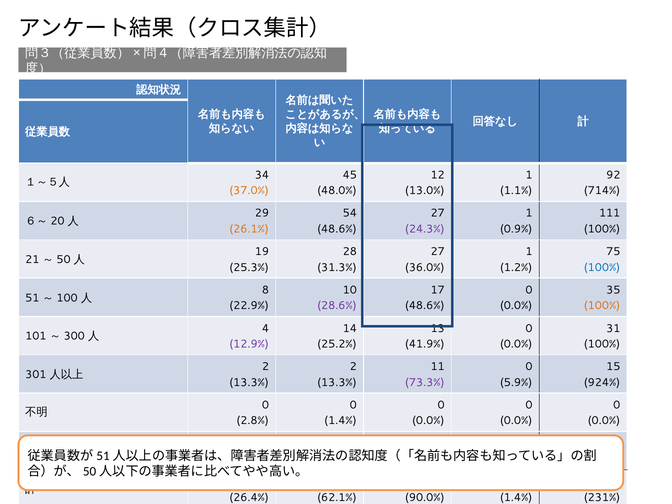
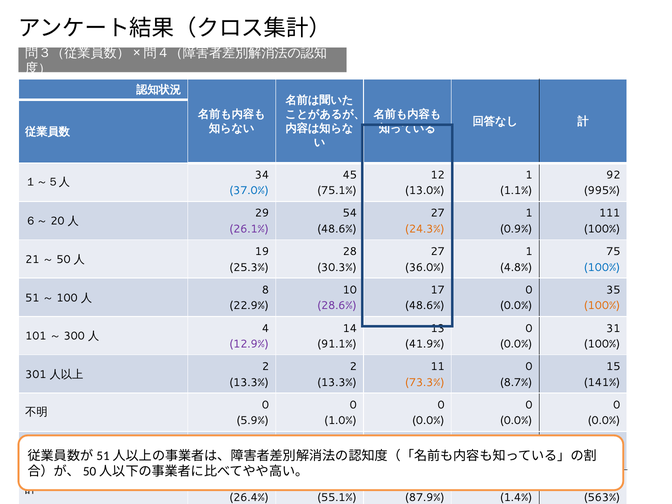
37.0% colour: orange -> blue (249, 191)
48.0%: 48.0% -> 75.1% (337, 191)
714%: 714% -> 995% (602, 191)
26.1% colour: orange -> purple (249, 229)
24.3% colour: purple -> orange (425, 229)
31.3%: 31.3% -> 30.3% (337, 267)
1.2%: 1.2% -> 4.8% (516, 267)
25.2%: 25.2% -> 91.1% (337, 344)
73.3% colour: purple -> orange (425, 382)
5.9%: 5.9% -> 8.7% (516, 382)
924%: 924% -> 141% (602, 382)
2.8%: 2.8% -> 5.9% (253, 421)
1.4%: 1.4% -> 1.0% (340, 421)
62.1%: 62.1% -> 55.1% (337, 497)
90.0%: 90.0% -> 87.9% (425, 497)
231%: 231% -> 563% (602, 497)
